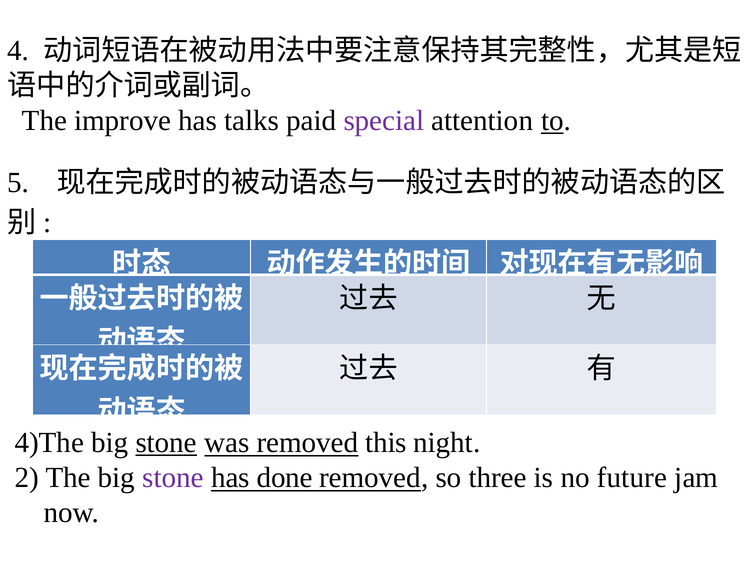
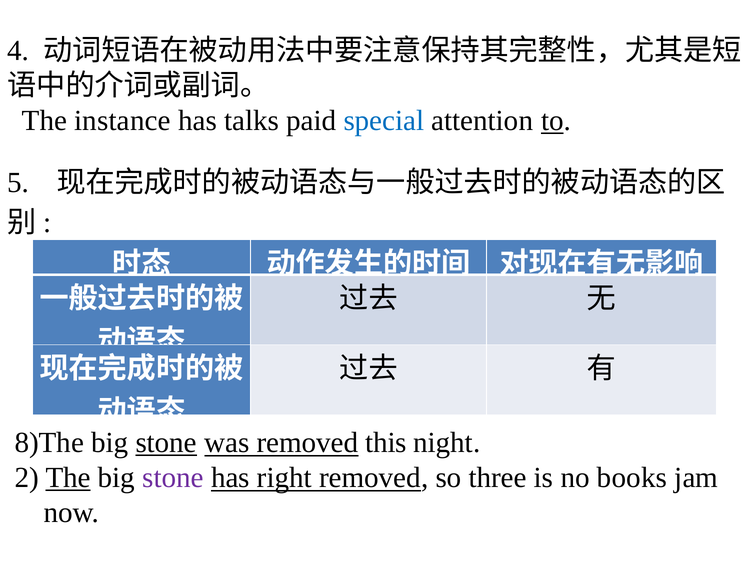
improve: improve -> instance (123, 120)
special colour: purple -> blue (384, 120)
4)The: 4)The -> 8)The (49, 443)
The underline: none -> present (68, 478)
done: done -> right (284, 478)
future: future -> books (632, 478)
